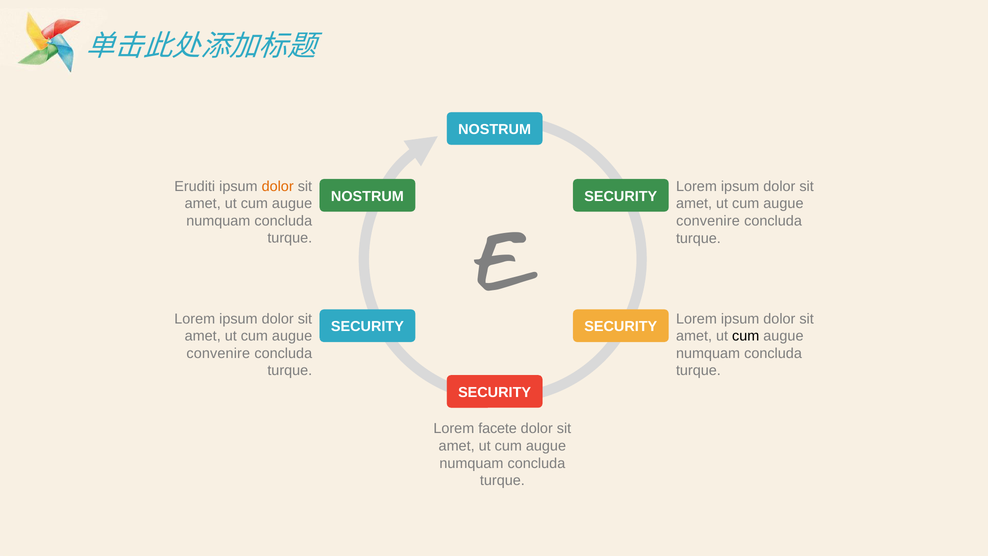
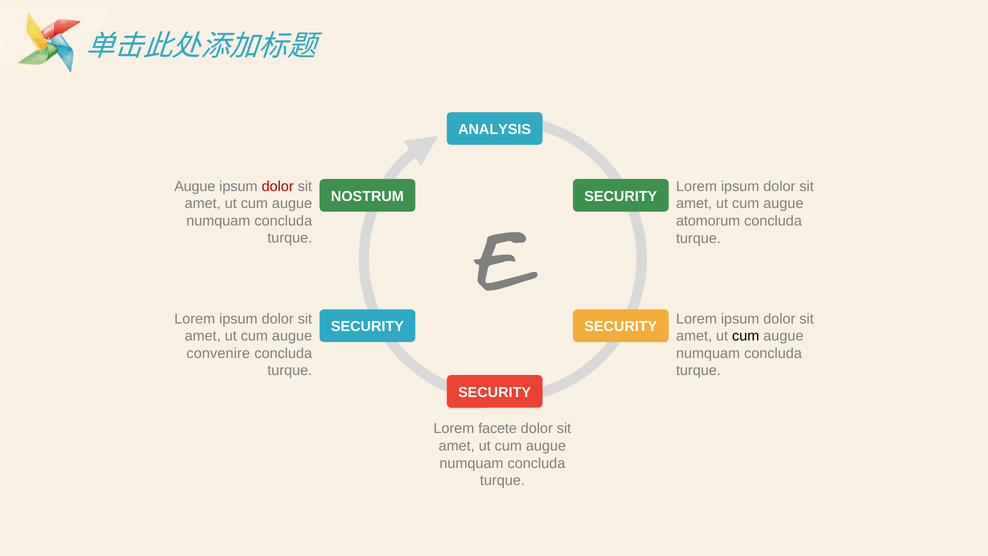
NOSTRUM: NOSTRUM -> ANALYSIS (495, 129)
Eruditi: Eruditi -> Augue (195, 186)
dolor colour: orange -> red (278, 186)
convenire: convenire -> atomorum (708, 221)
